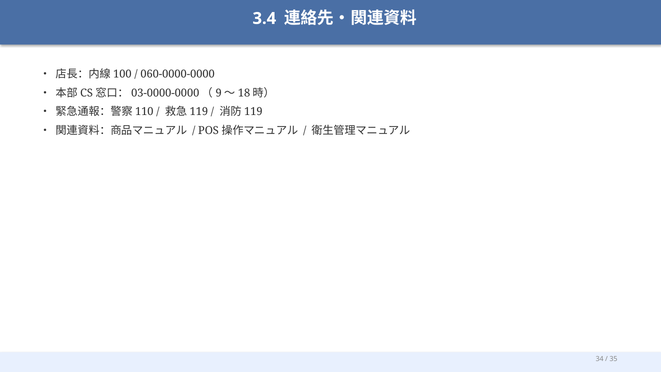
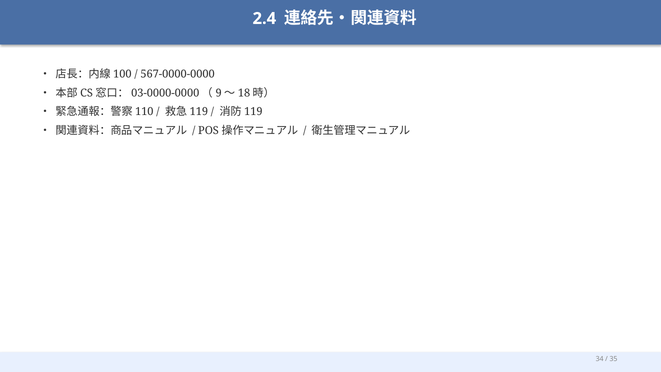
3.4: 3.4 -> 2.4 (264, 18)
060-0000-0000: 060-0000-0000 -> 567-0000-0000 (178, 74)
